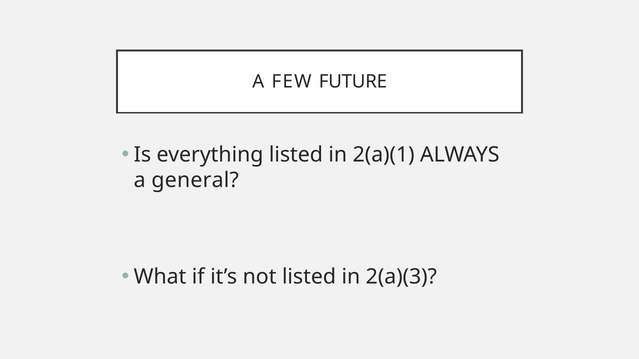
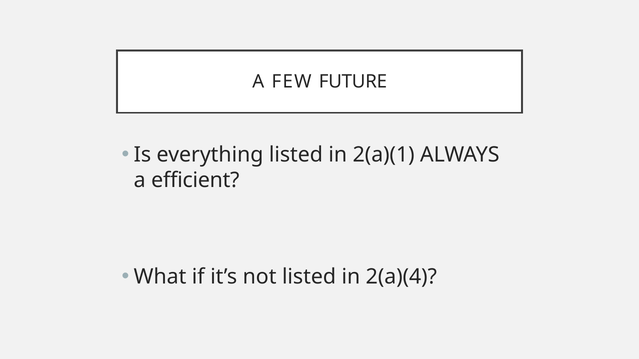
general: general -> efficient (195, 181)
2(a)(3: 2(a)(3 -> 2(a)(4 (401, 277)
